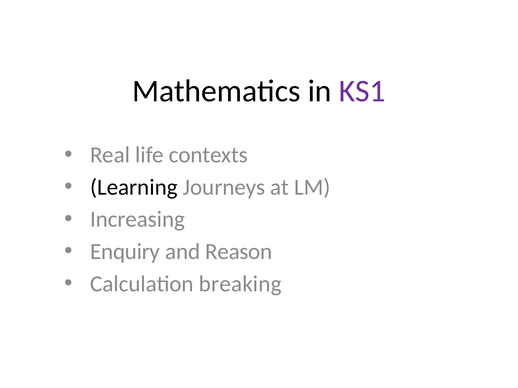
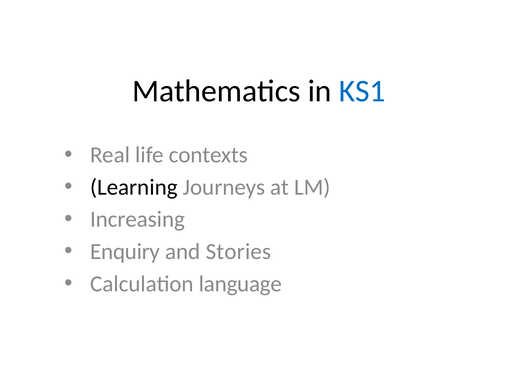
KS1 colour: purple -> blue (362, 91)
Reason: Reason -> Stories (239, 252)
breaking: breaking -> language (240, 284)
